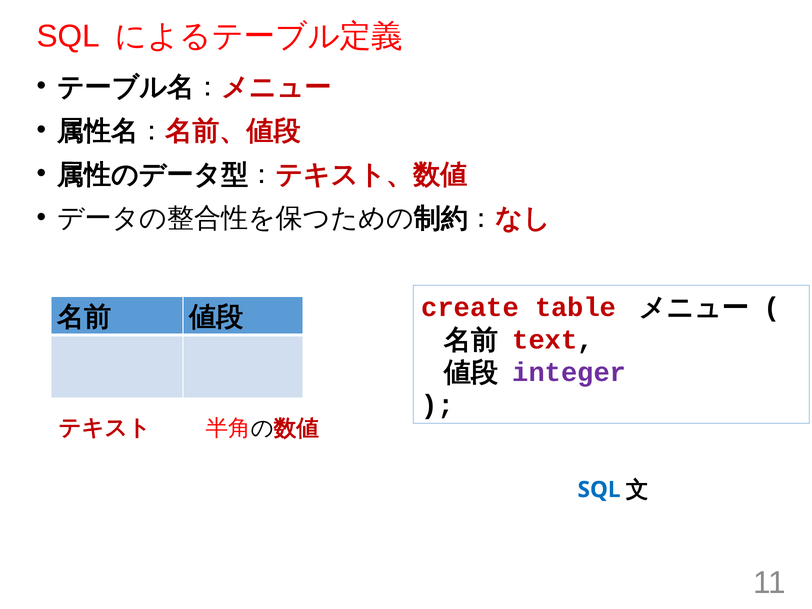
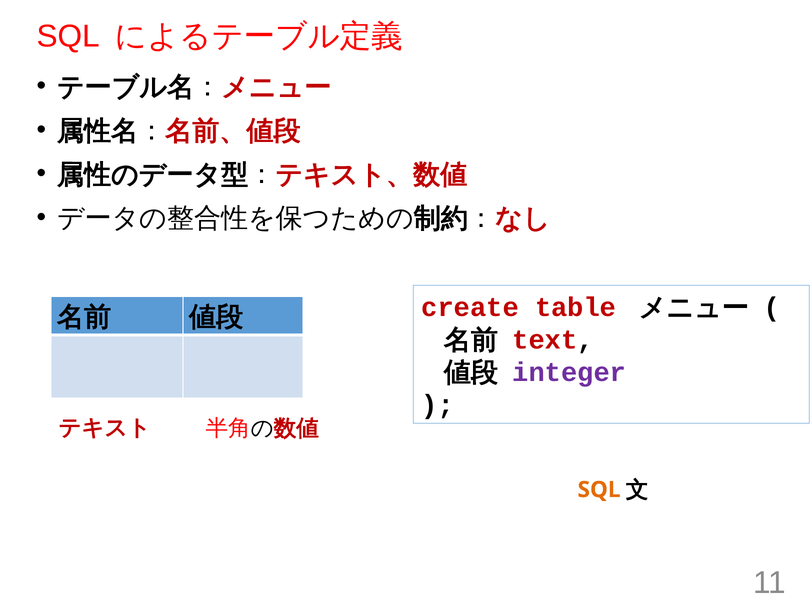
SQL colour: blue -> orange (599, 490)
